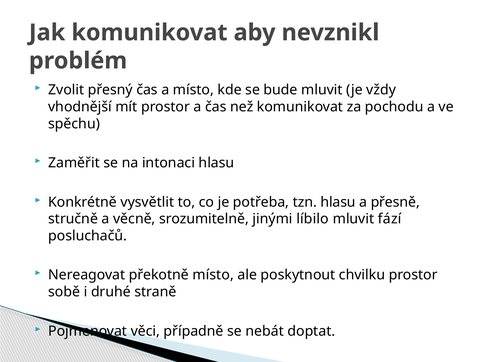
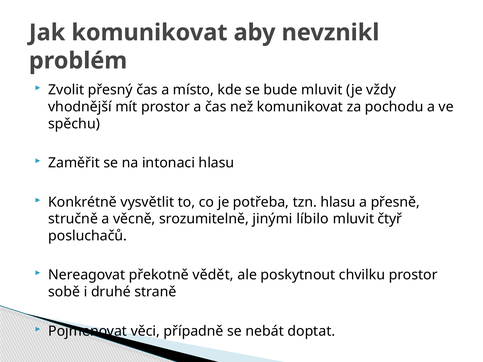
fází: fází -> čtyř (390, 219)
překotně místo: místo -> vědět (213, 275)
